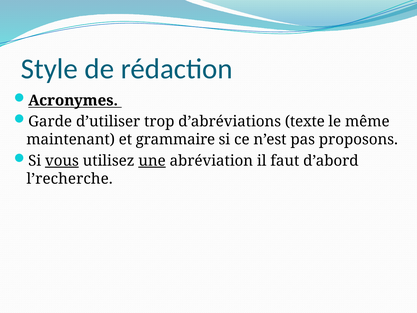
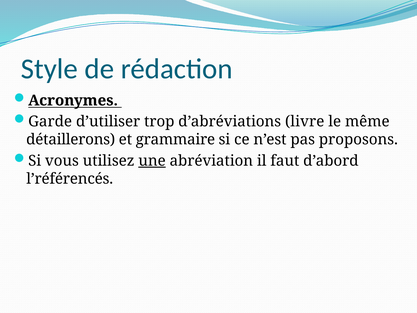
texte: texte -> livre (305, 121)
maintenant: maintenant -> détaillerons (71, 140)
vous underline: present -> none (62, 161)
l’recherche: l’recherche -> l’référencés (70, 179)
